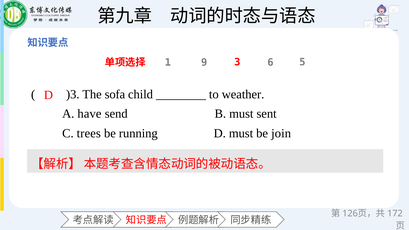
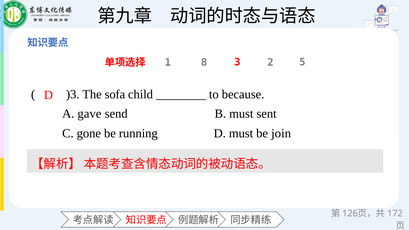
9: 9 -> 8 (204, 62)
6: 6 -> 2 (270, 62)
weather: weather -> because (243, 94)
have: have -> gave (89, 114)
trees: trees -> gone (89, 133)
